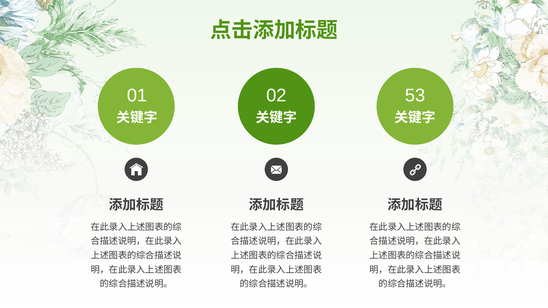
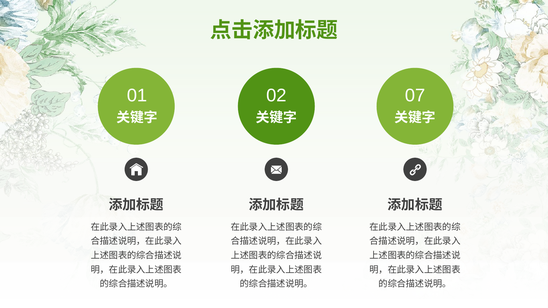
53: 53 -> 07 (415, 95)
